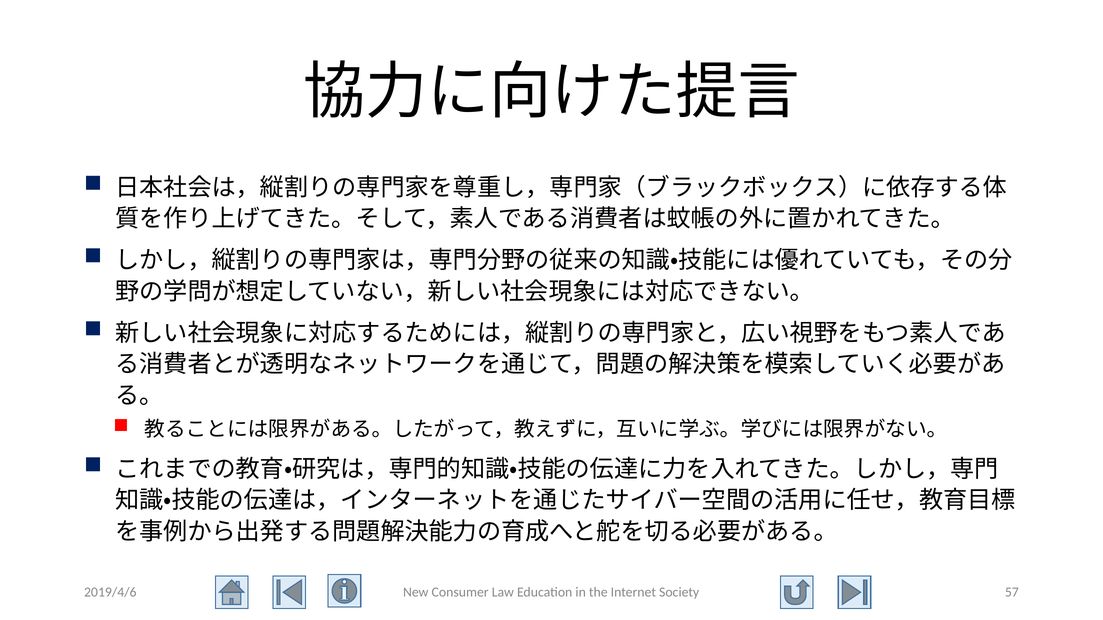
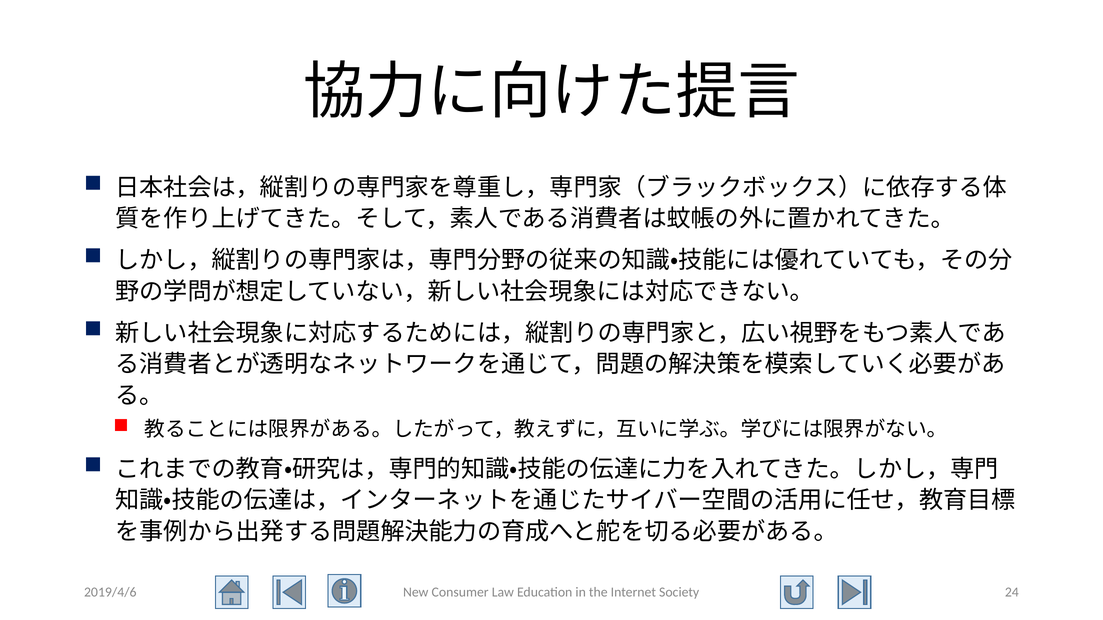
57: 57 -> 24 (1012, 592)
